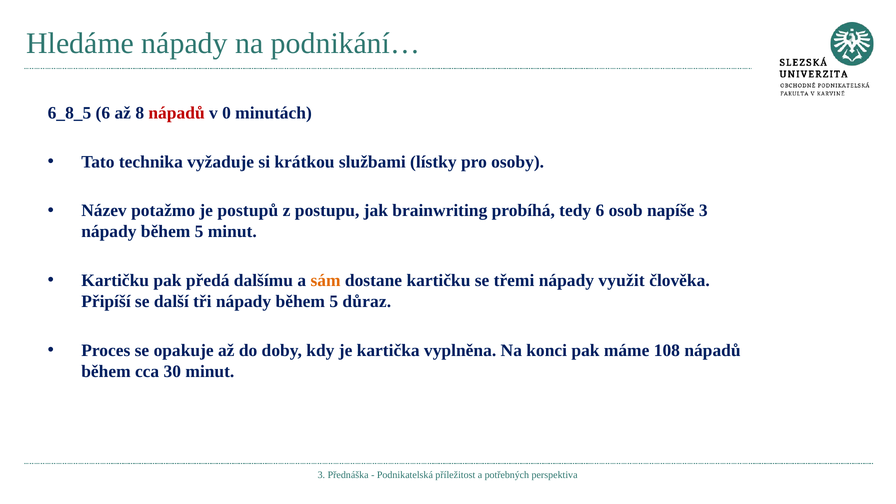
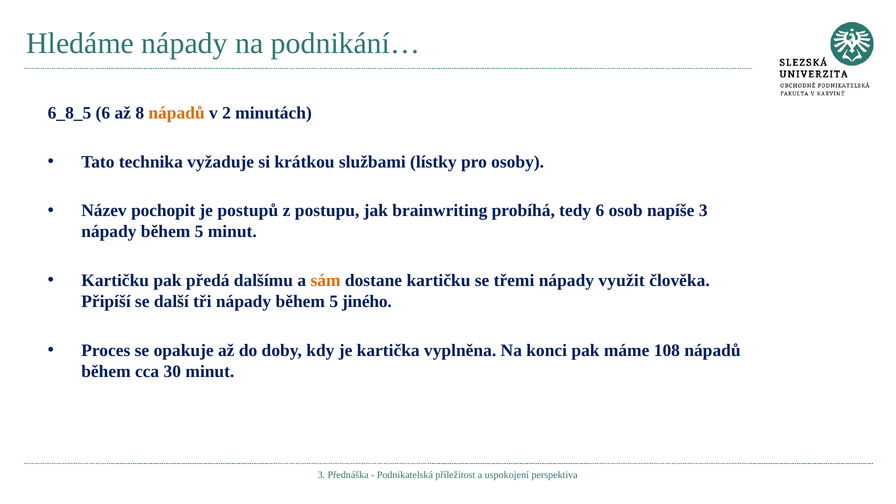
nápadů colour: red -> orange (177, 113)
0: 0 -> 2 (227, 113)
potažmo: potažmo -> pochopit (163, 211)
důraz: důraz -> jiného (367, 302)
potřebných: potřebných -> uspokojení (507, 475)
